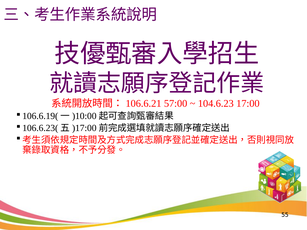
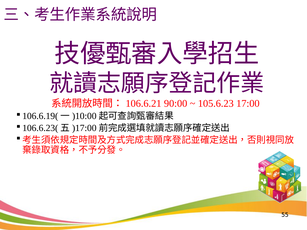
57:00: 57:00 -> 90:00 (176, 104)
104.6.23: 104.6.23 -> 105.6.23 (216, 104)
